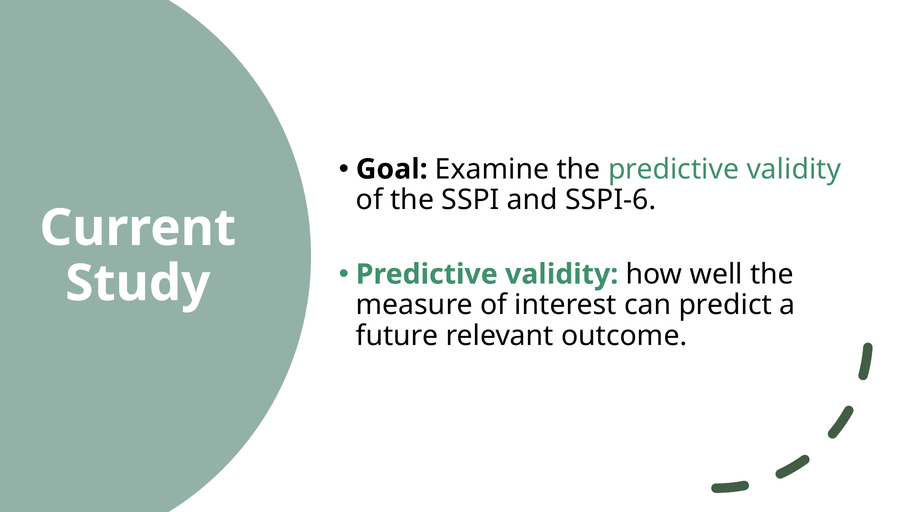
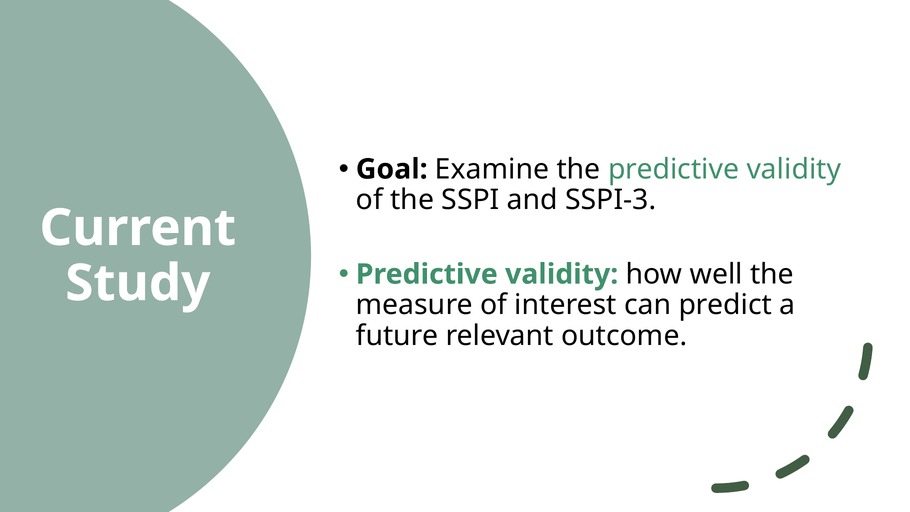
SSPI-6: SSPI-6 -> SSPI-3 (611, 200)
